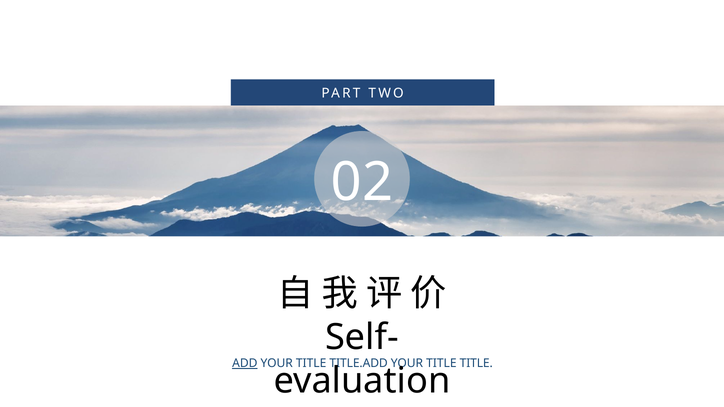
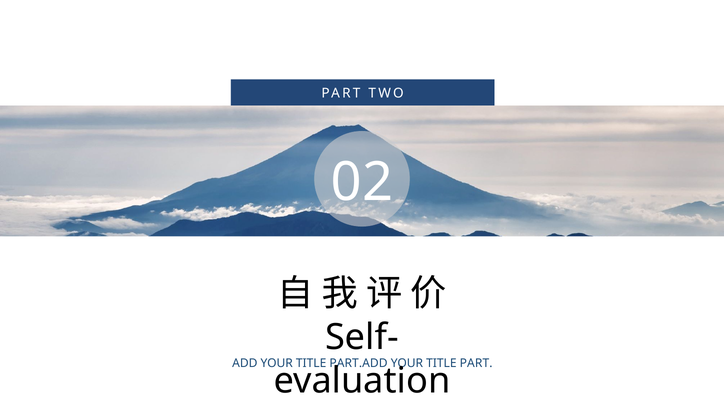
ADD underline: present -> none (245, 363)
TITLE.ADD: TITLE.ADD -> PART.ADD (359, 363)
TITLE TITLE: TITLE -> PART (476, 363)
